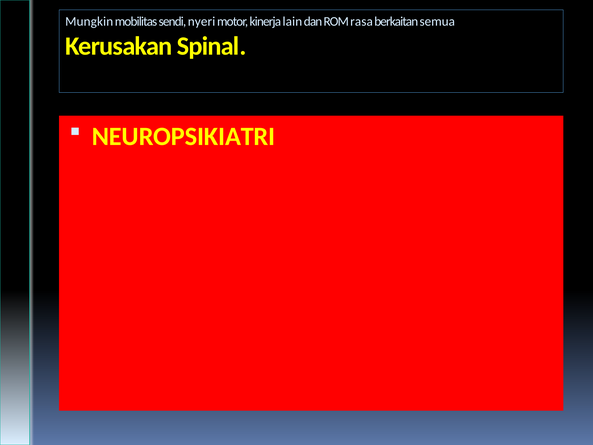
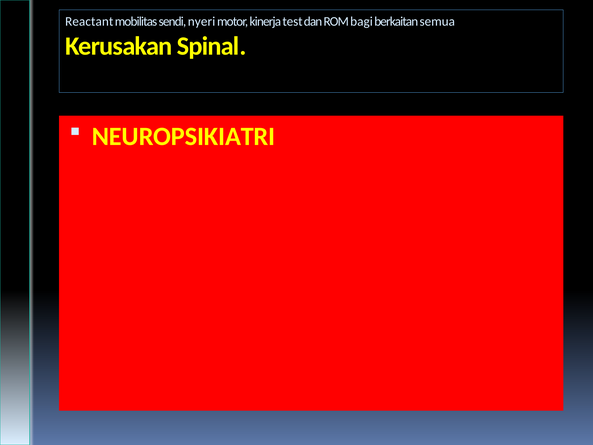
Mungkin: Mungkin -> Reactant (89, 22)
lain: lain -> test (292, 22)
rasa: rasa -> bagi (362, 22)
